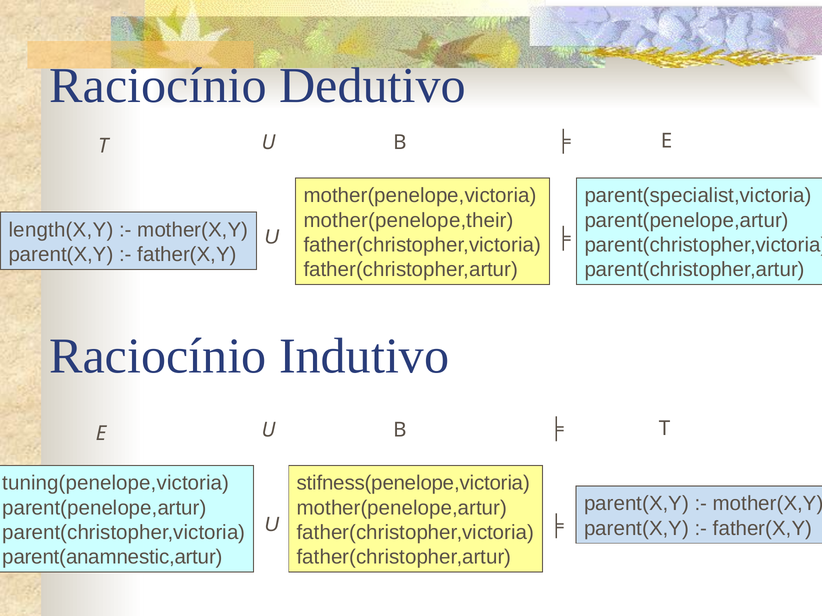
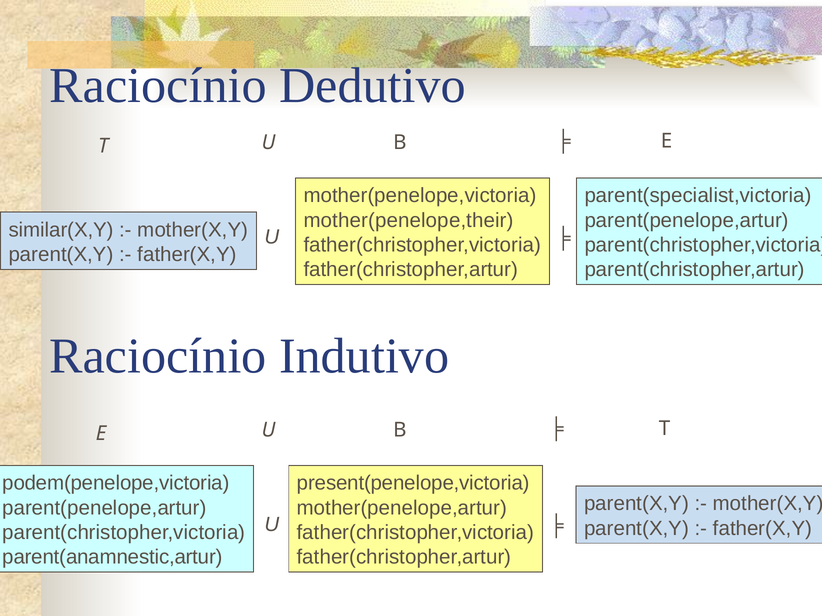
length(X,Y: length(X,Y -> similar(X,Y (61, 230)
tuning(penelope,victoria: tuning(penelope,victoria -> podem(penelope,victoria (116, 484)
stifness(penelope,victoria: stifness(penelope,victoria -> present(penelope,victoria (413, 484)
